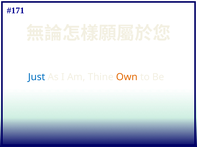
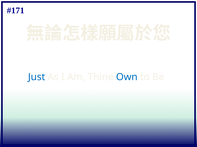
Own colour: orange -> blue (127, 77)
